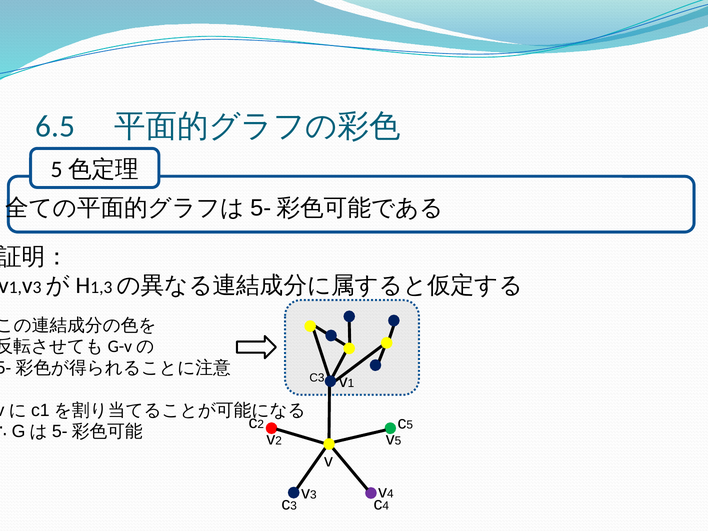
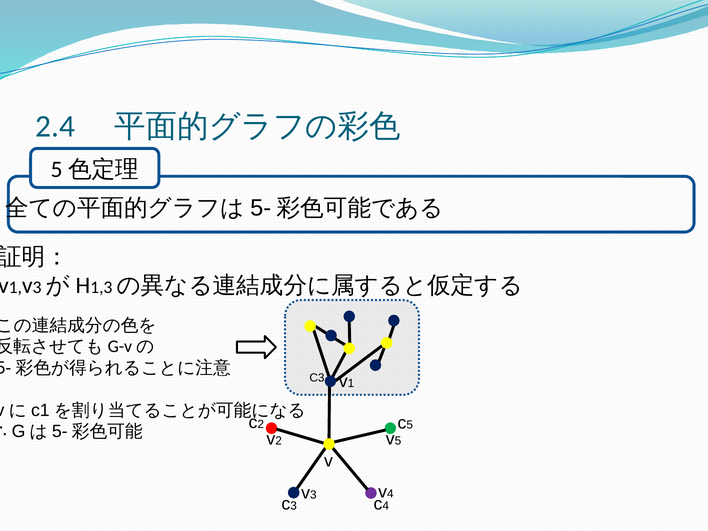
6.5: 6.5 -> 2.4 (55, 126)
